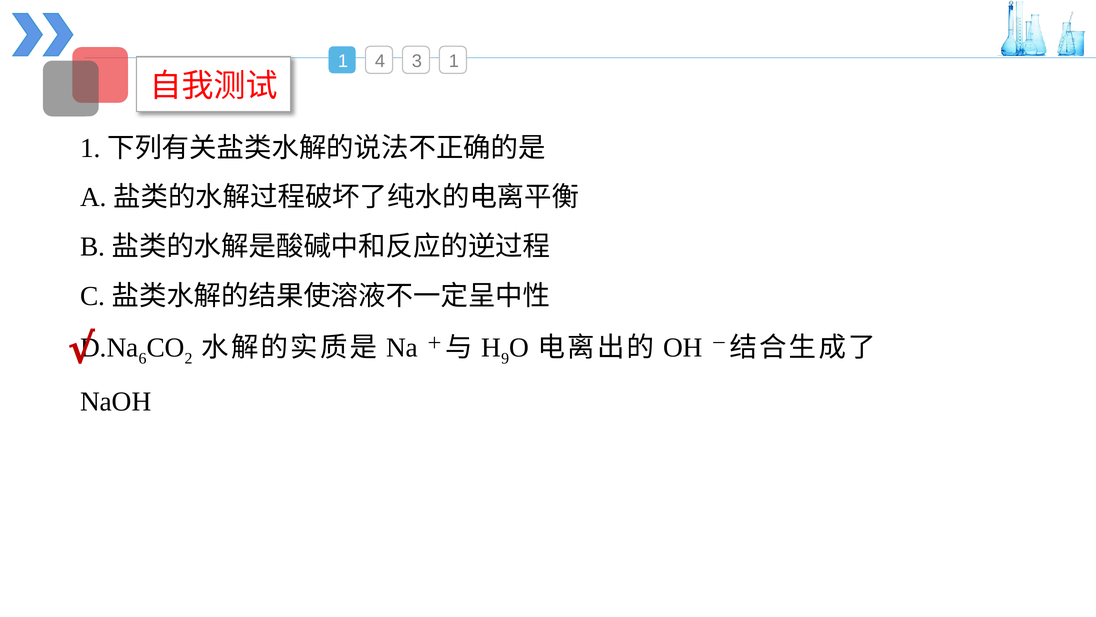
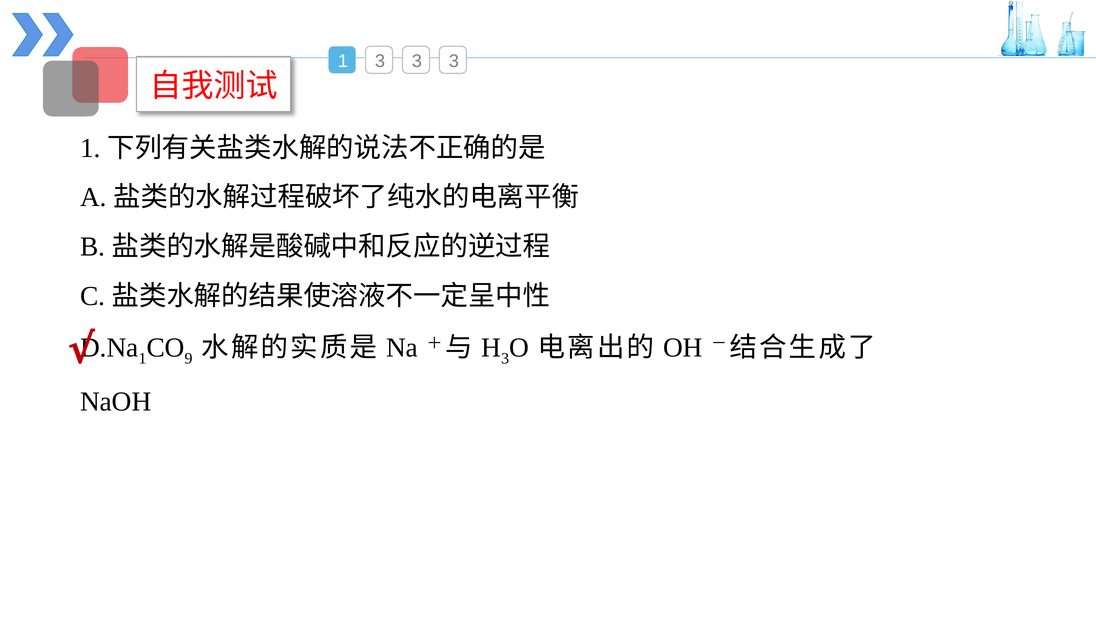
1 4: 4 -> 3 (380, 61)
1: 1 -> 3 (454, 61)
6: 6 -> 1 (143, 358)
2: 2 -> 9 (188, 358)
9: 9 -> 3 (505, 358)
